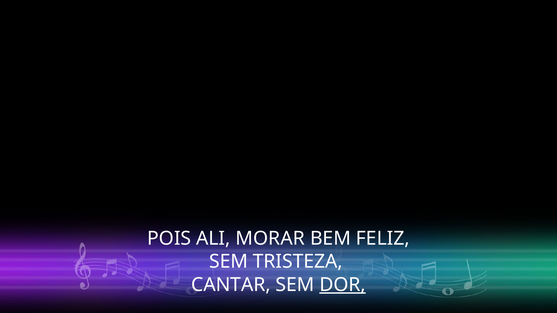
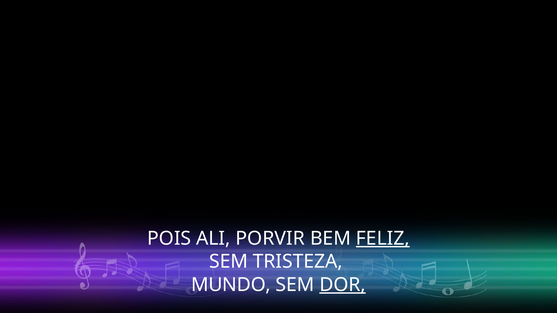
MORAR: MORAR -> PORVIR (270, 239)
FELIZ underline: none -> present (383, 239)
CANTAR: CANTAR -> MUNDO (231, 285)
